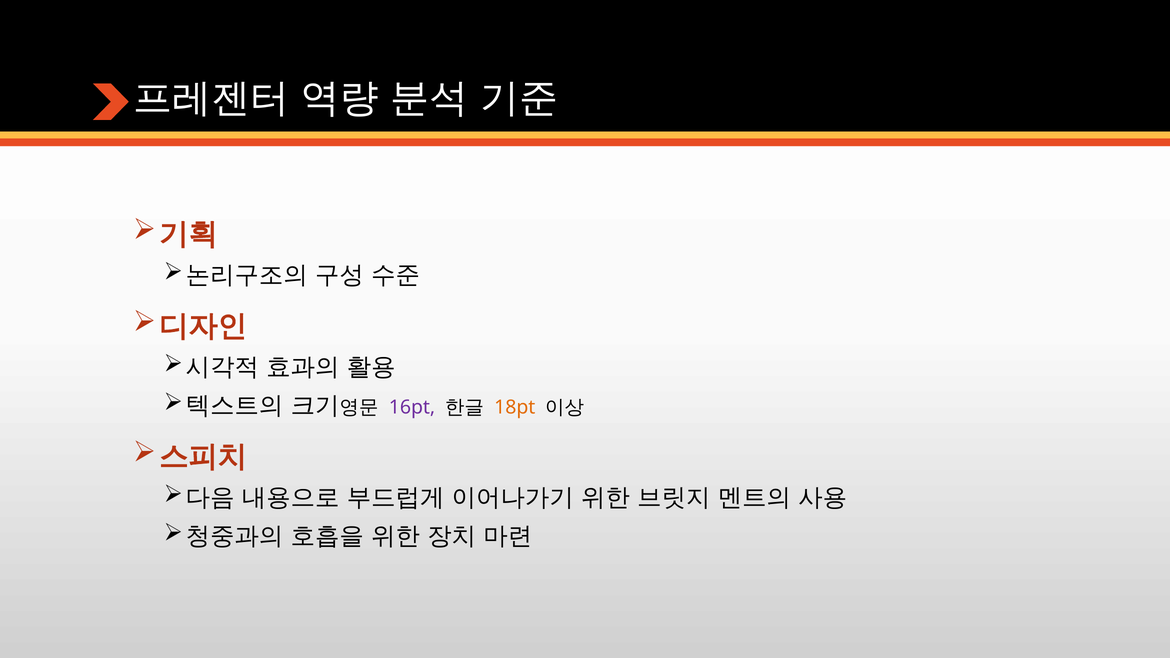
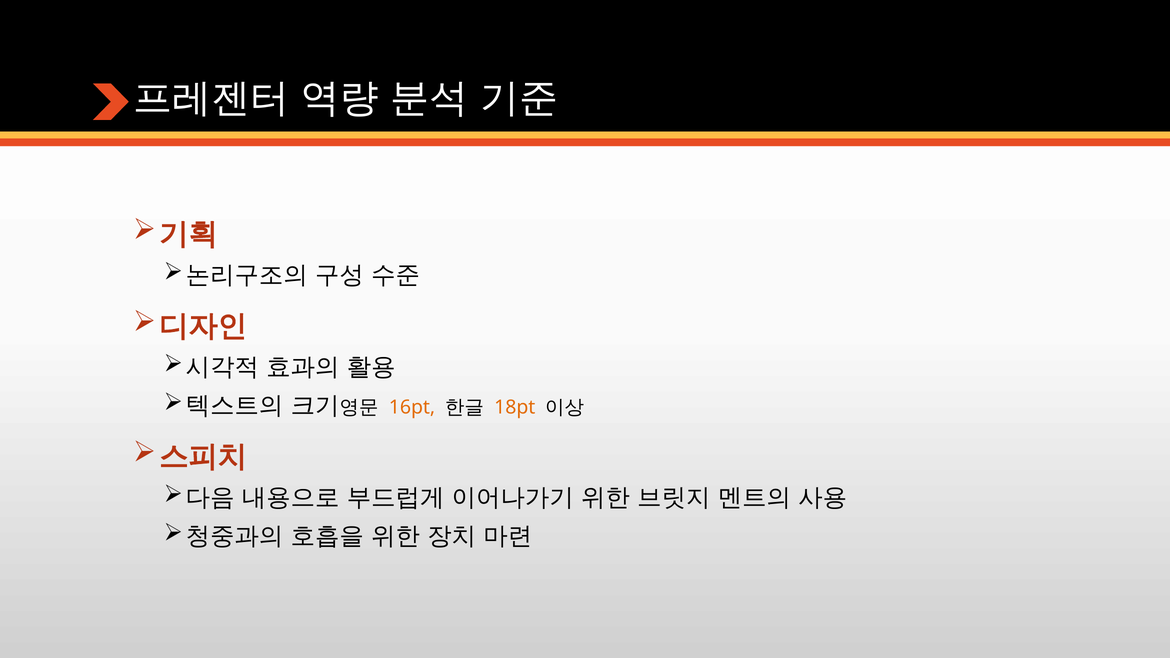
16pt colour: purple -> orange (412, 407)
